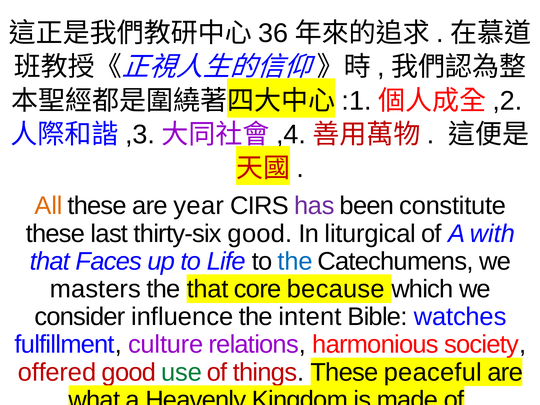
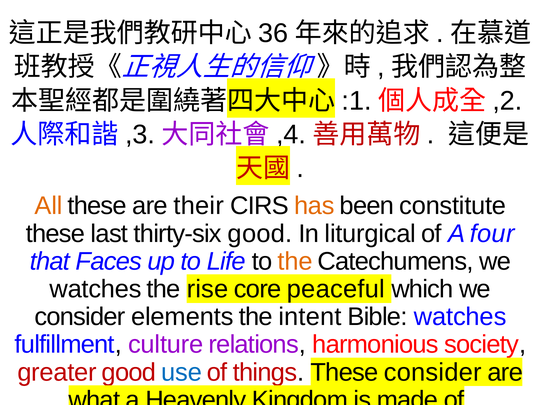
year: year -> their (199, 206)
has colour: purple -> orange (314, 206)
with: with -> four (492, 234)
the colour: blue -> orange (295, 261)
masters: masters -> watches (96, 289)
the that: that -> rise (208, 289)
because: because -> peaceful (336, 289)
influence: influence -> elements (182, 317)
offered: offered -> greater (57, 372)
use colour: green -> blue (182, 372)
These peaceful: peaceful -> consider (433, 372)
